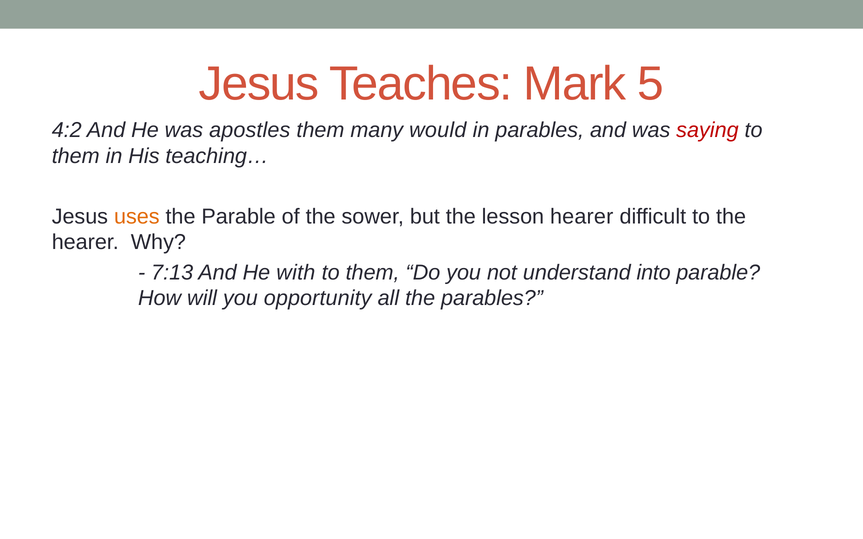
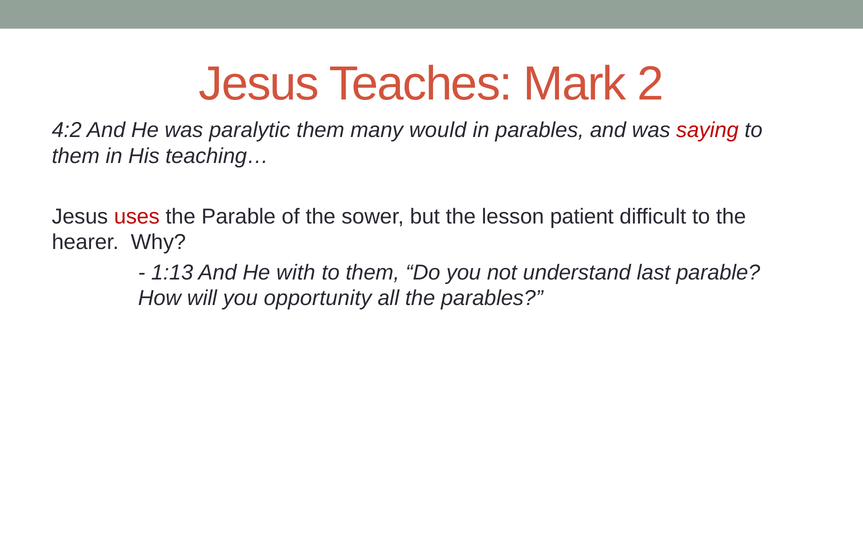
5: 5 -> 2 (651, 84)
apostles: apostles -> paralytic (250, 130)
uses colour: orange -> red (137, 217)
lesson hearer: hearer -> patient (582, 217)
7:13: 7:13 -> 1:13 (172, 273)
into: into -> last (654, 273)
